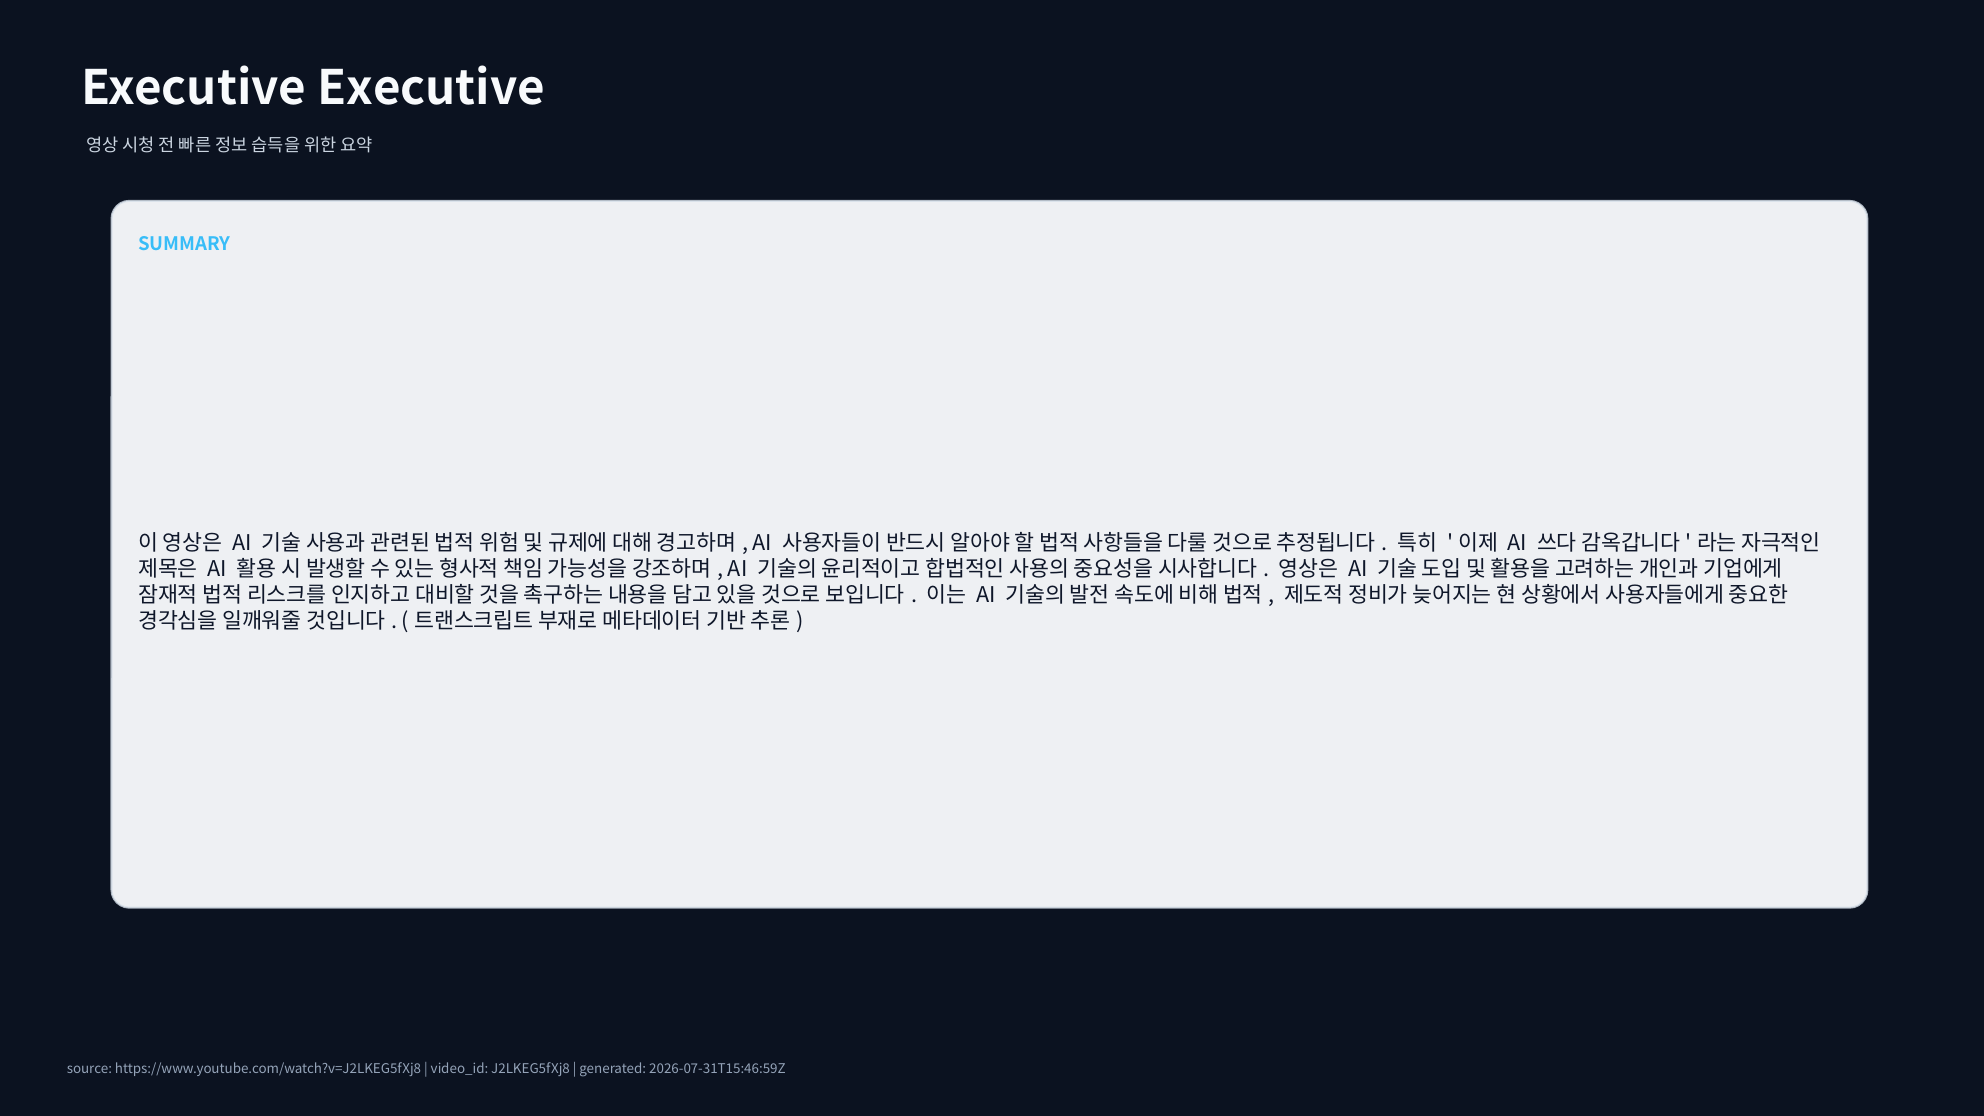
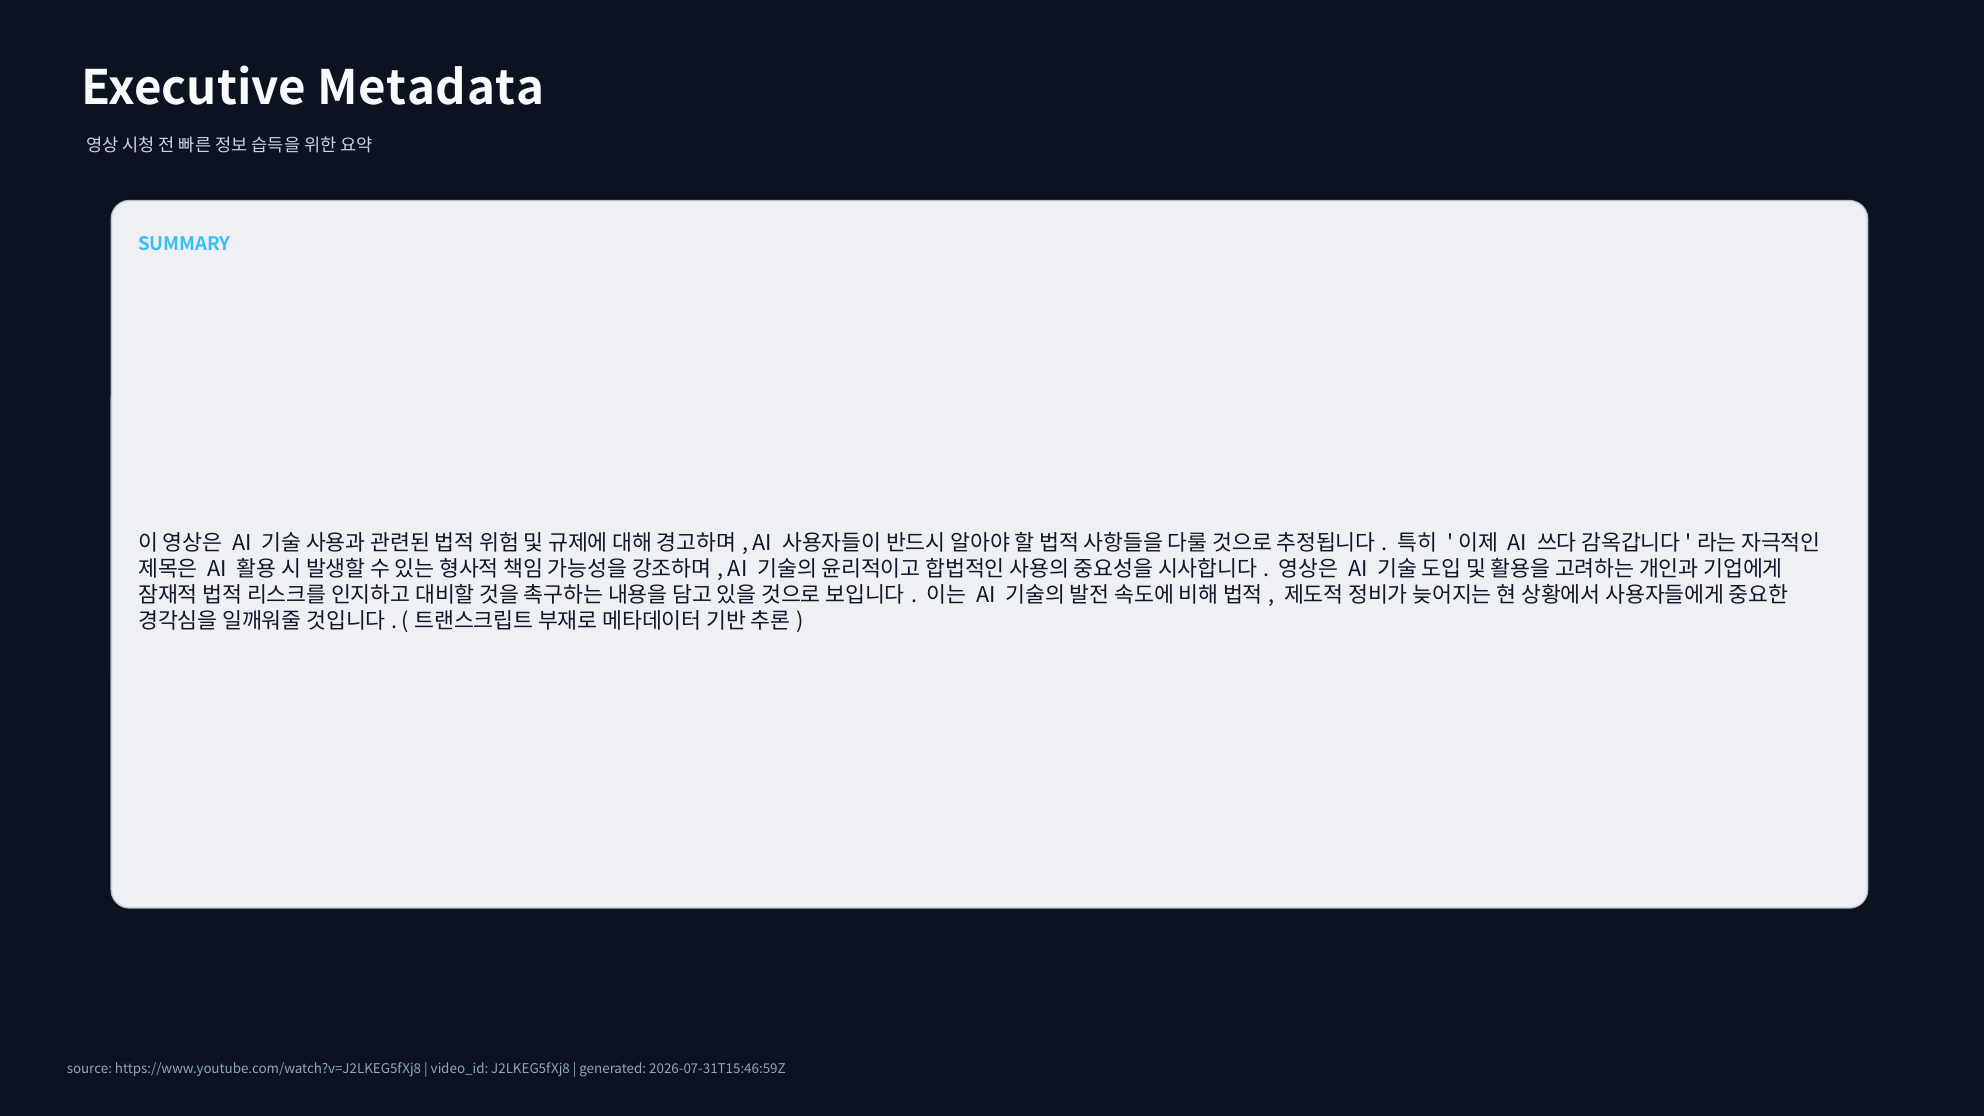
Executive Executive: Executive -> Metadata (431, 89)
